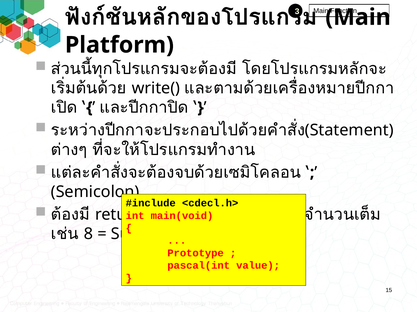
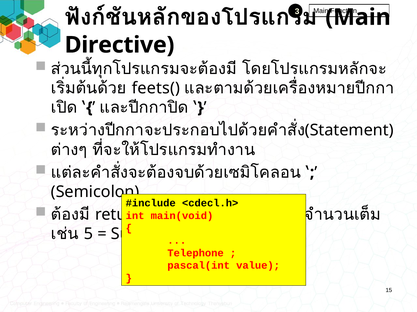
Platform: Platform -> Directive (120, 45)
write(: write( -> feets( (156, 88)
8: 8 -> 5 (89, 234)
Prototype: Prototype -> Telephone (196, 254)
